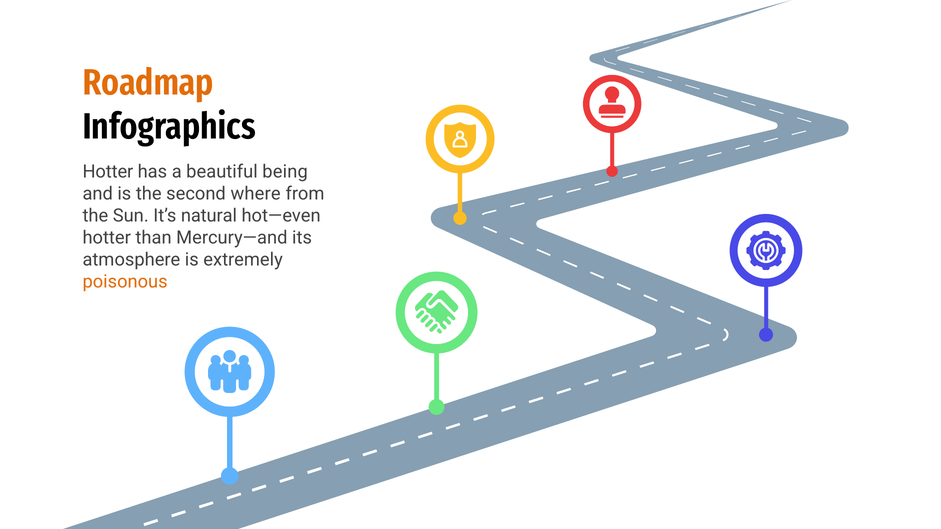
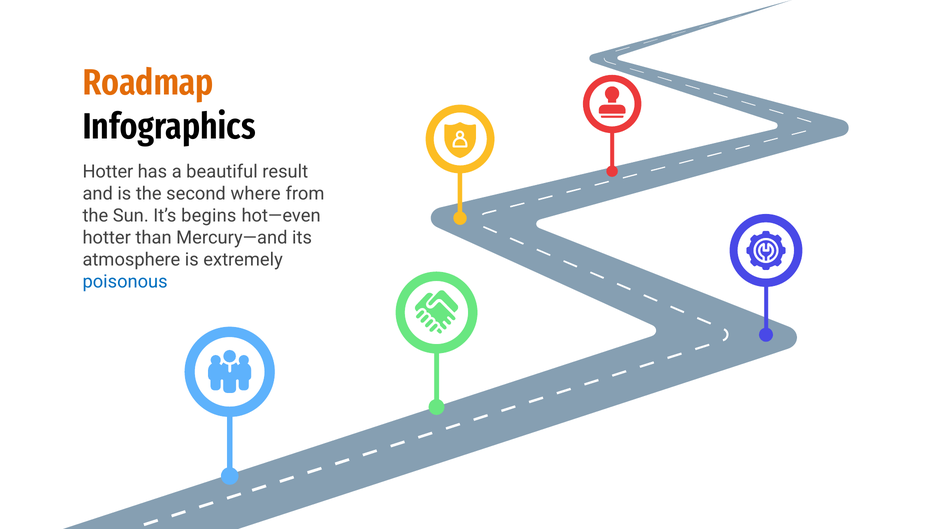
being: being -> result (285, 172)
natural: natural -> begins (209, 216)
poisonous colour: orange -> blue (125, 282)
